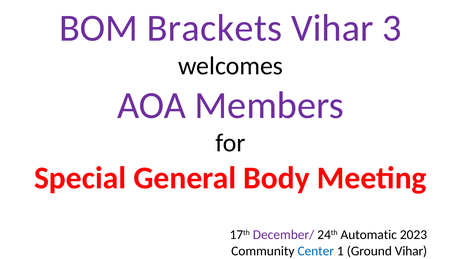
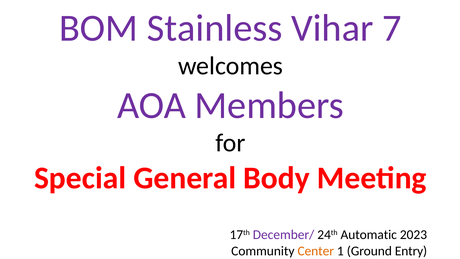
Brackets: Brackets -> Stainless (215, 28)
3: 3 -> 7 (392, 28)
Center colour: blue -> orange (316, 251)
Ground Vihar: Vihar -> Entry (411, 251)
